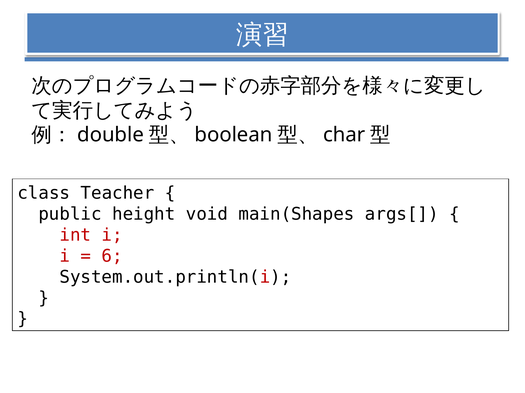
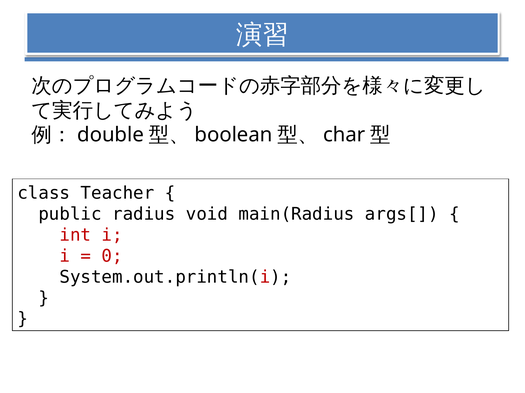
height: height -> radius (144, 214)
main(Shapes: main(Shapes -> main(Radius (297, 214)
6: 6 -> 0 (112, 256)
